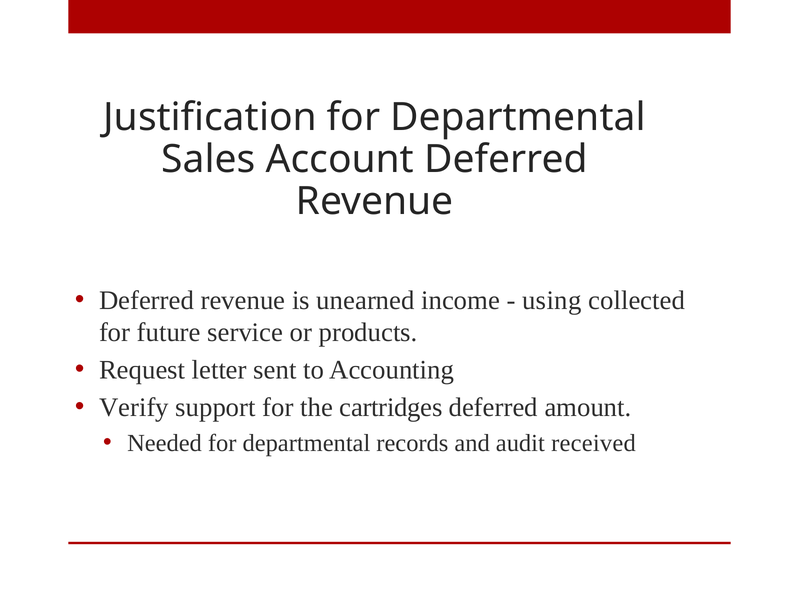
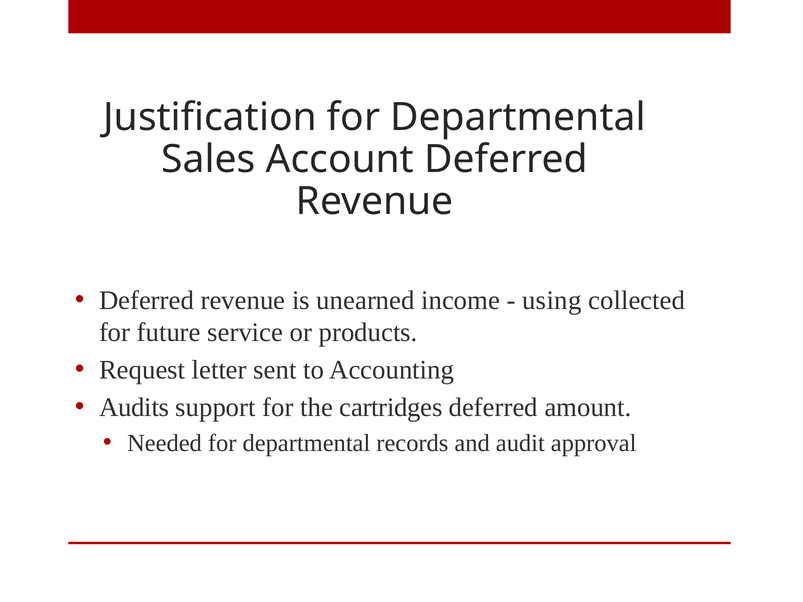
Verify: Verify -> Audits (134, 408)
received: received -> approval (594, 443)
